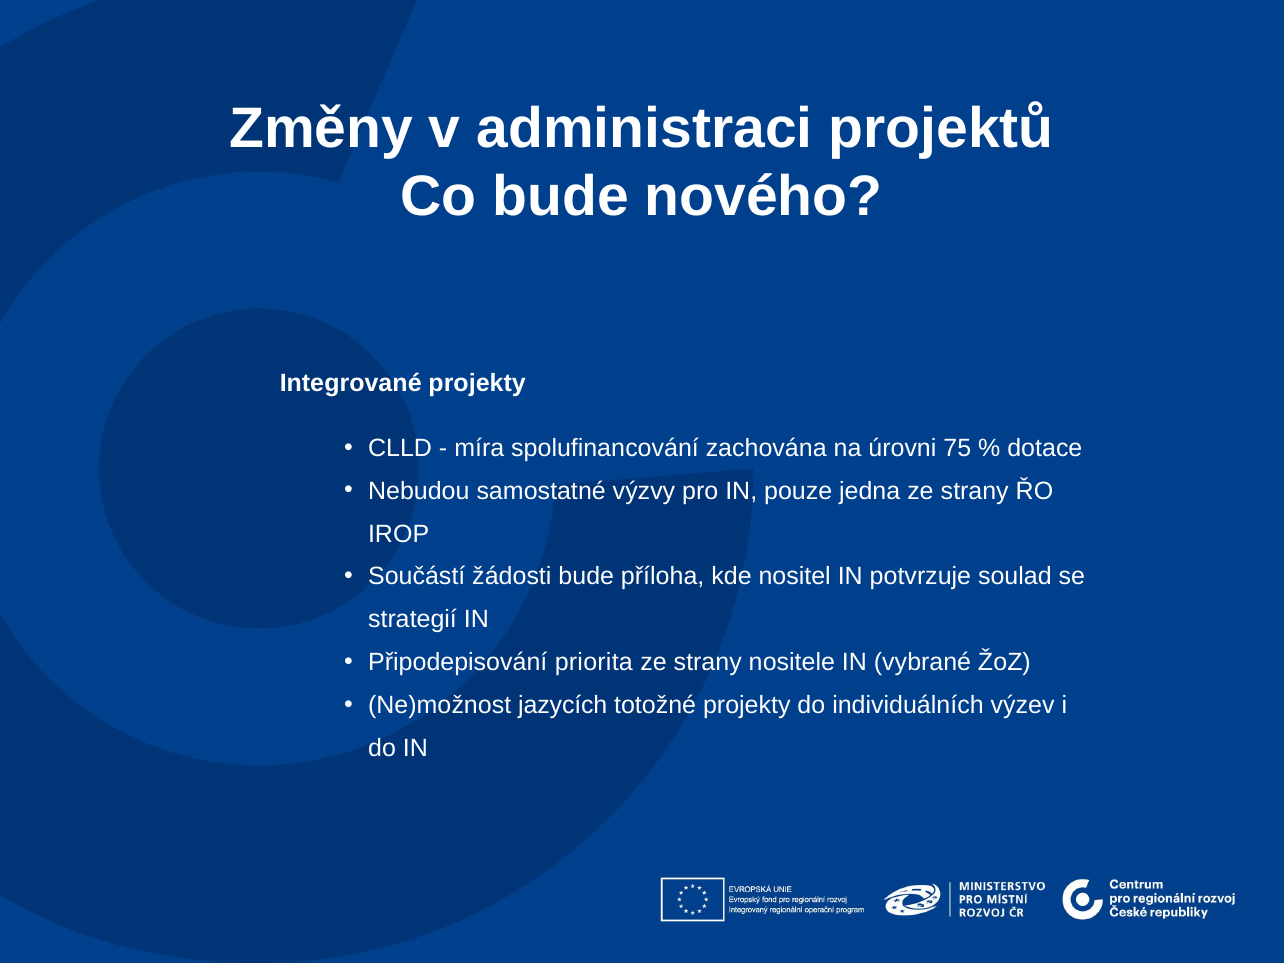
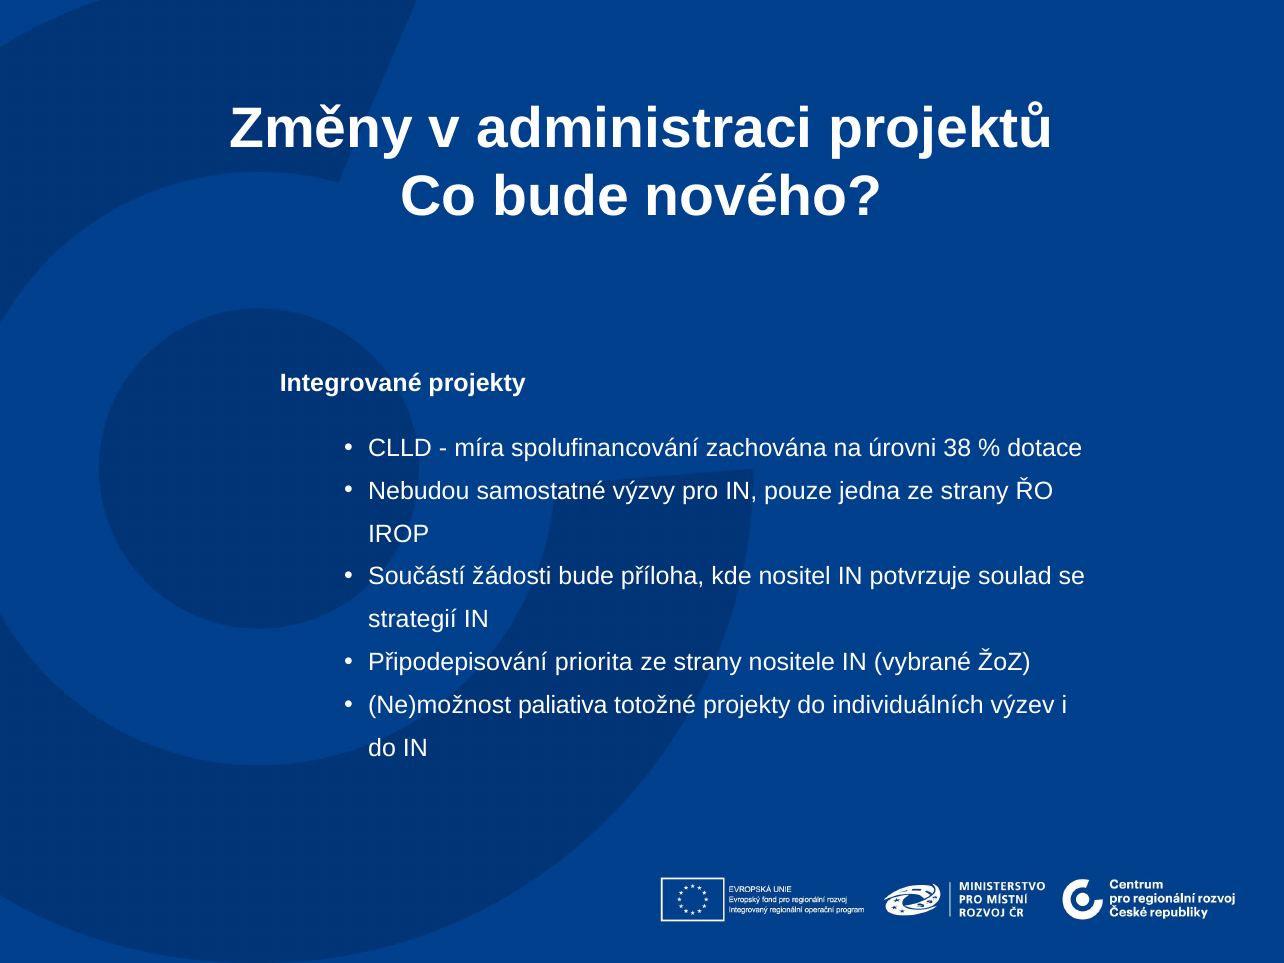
75: 75 -> 38 (957, 448)
jazycích: jazycích -> paliativa (563, 705)
